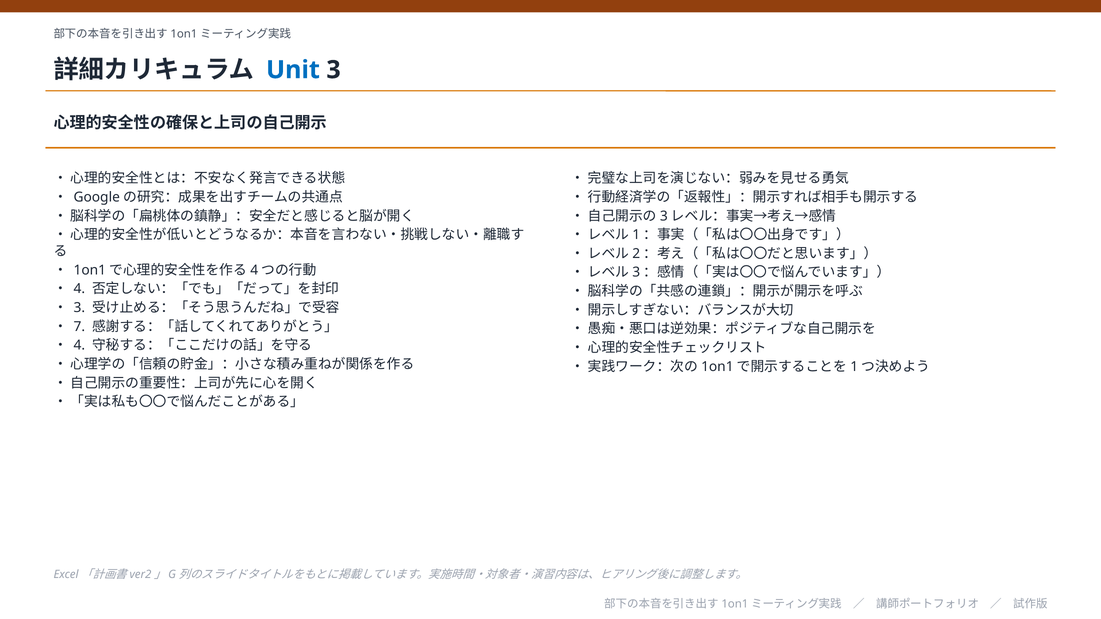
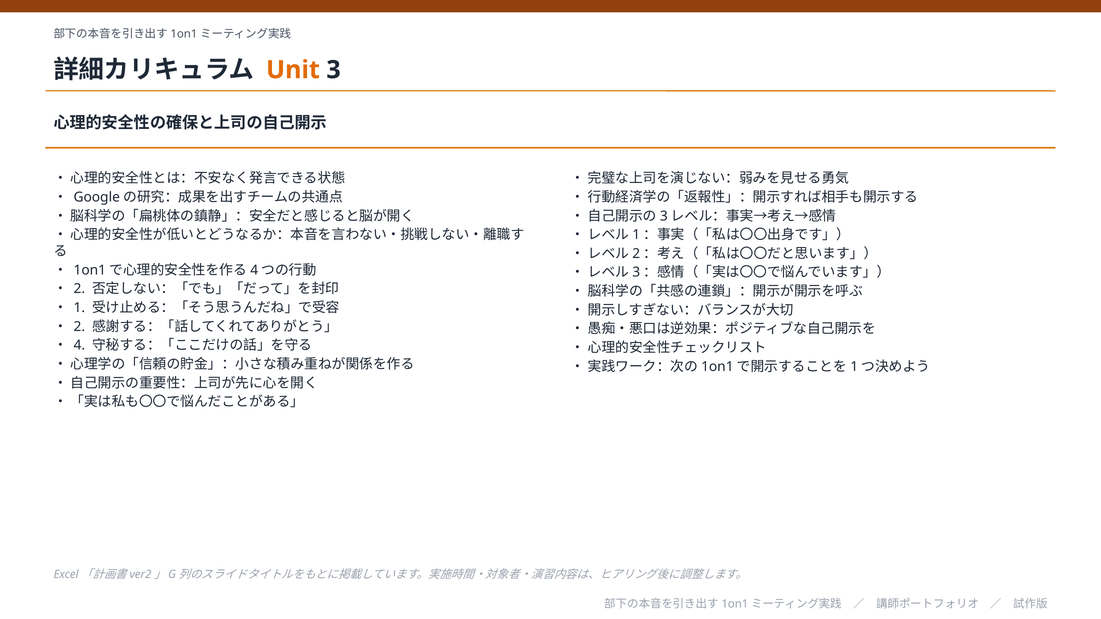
Unit colour: blue -> orange (293, 70)
4: 4 -> 2 (79, 289)
3: 3 -> 1 (79, 308)
7: 7 -> 2 (79, 327)
